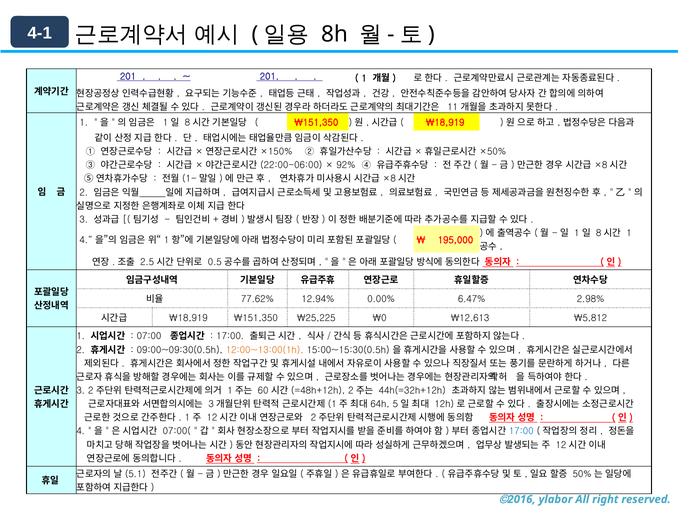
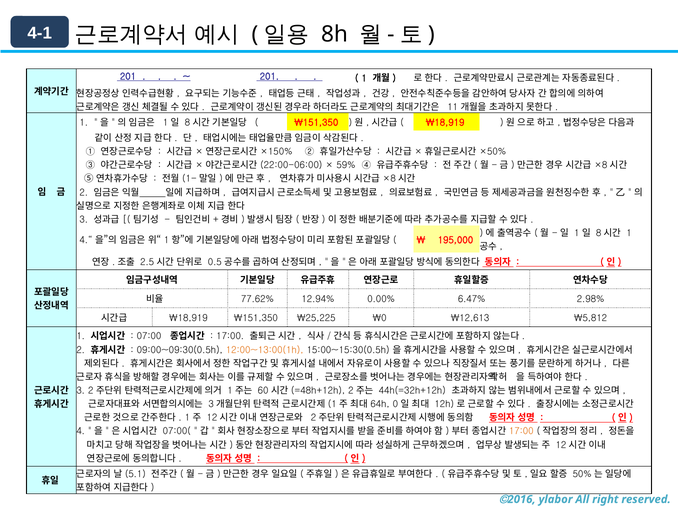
92%: 92% -> 59% (346, 165)
5: 5 -> 0 (395, 404)
17:00 colour: blue -> orange (521, 431)
